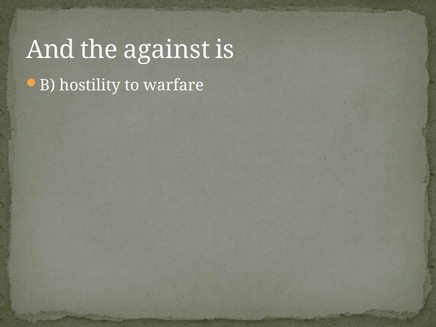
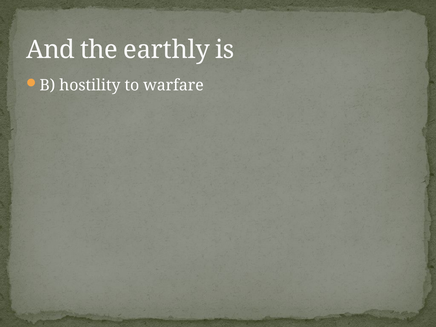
against: against -> earthly (167, 50)
